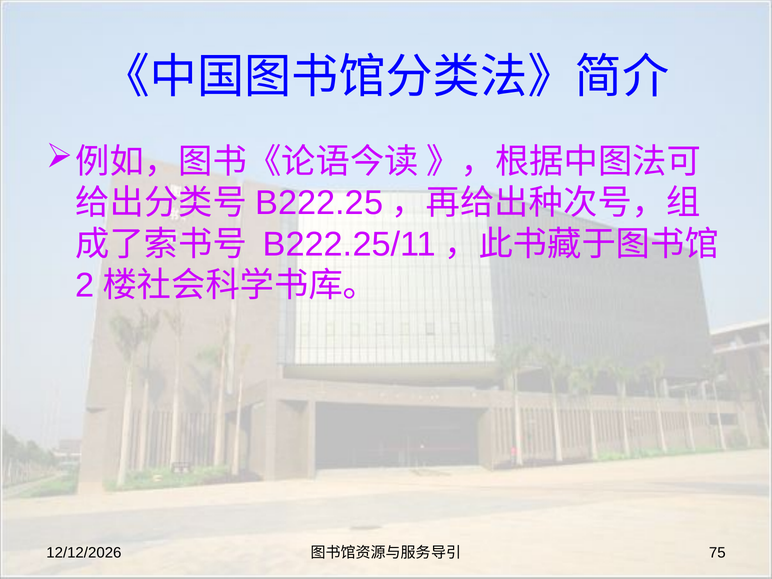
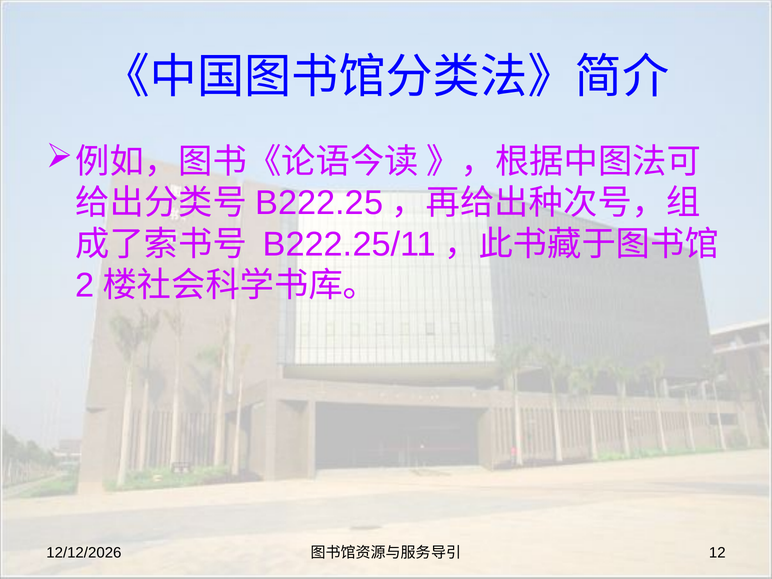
75: 75 -> 12 (717, 553)
